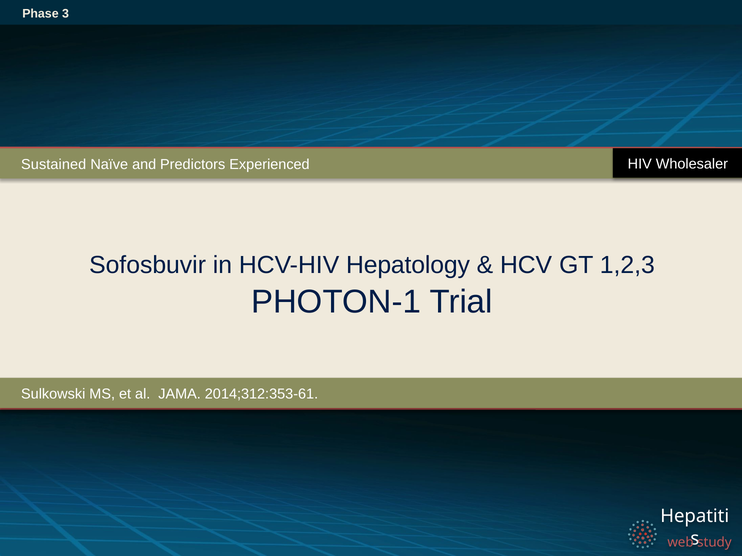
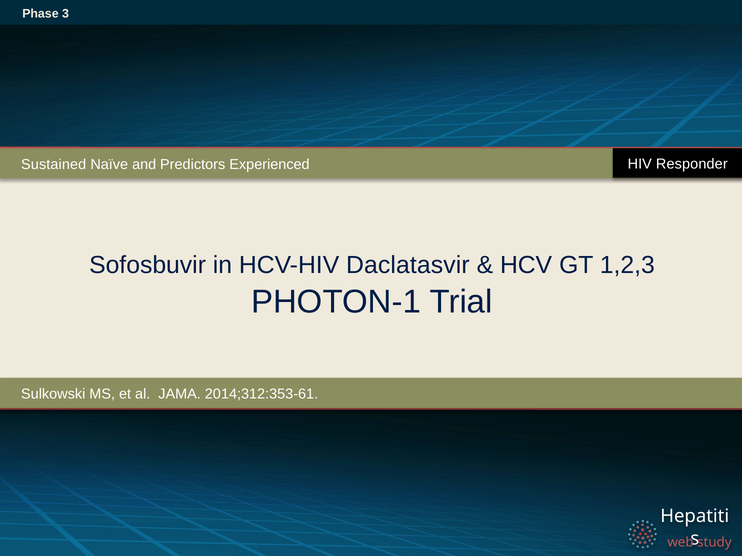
Wholesaler: Wholesaler -> Responder (692, 164)
Hepatology: Hepatology -> Daclatasvir (408, 266)
